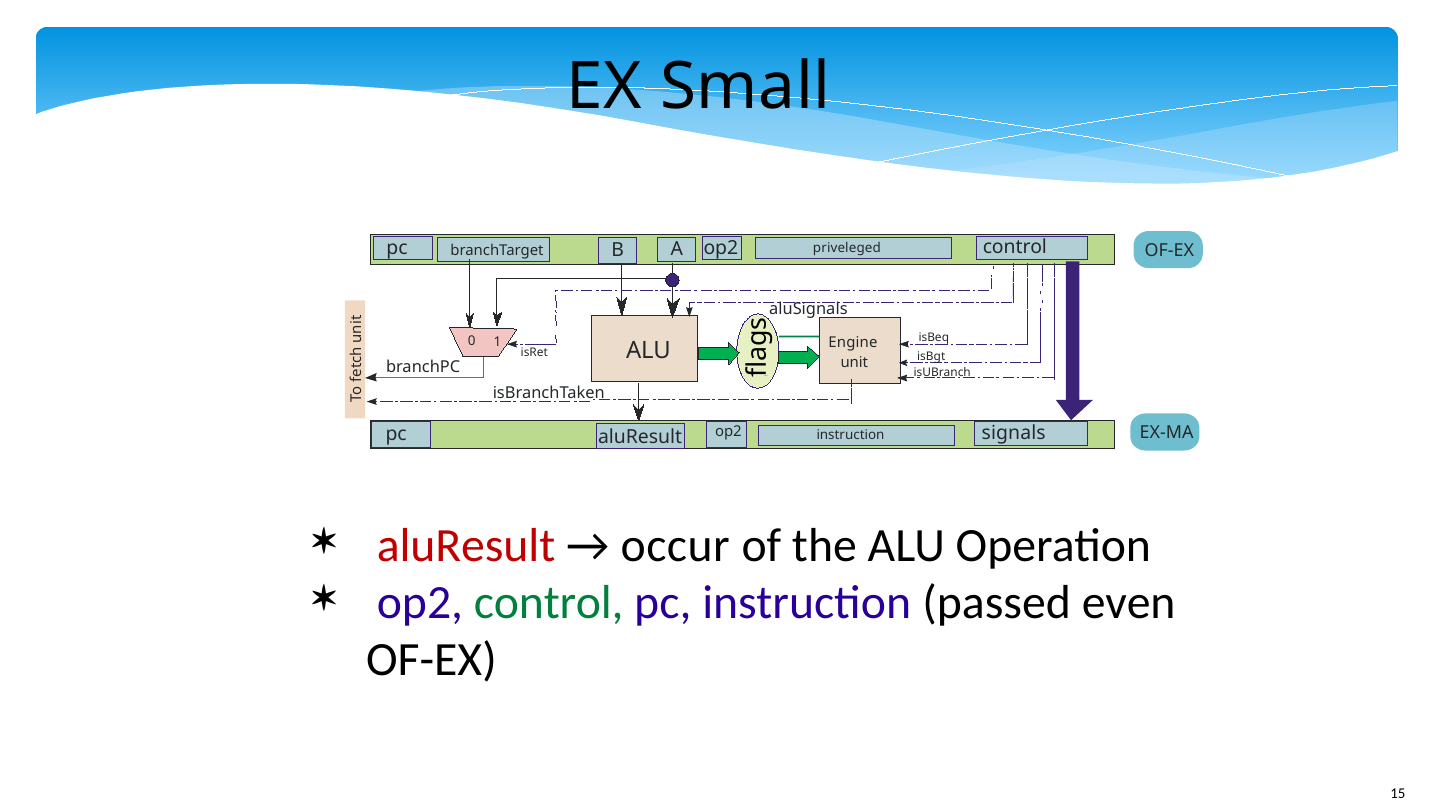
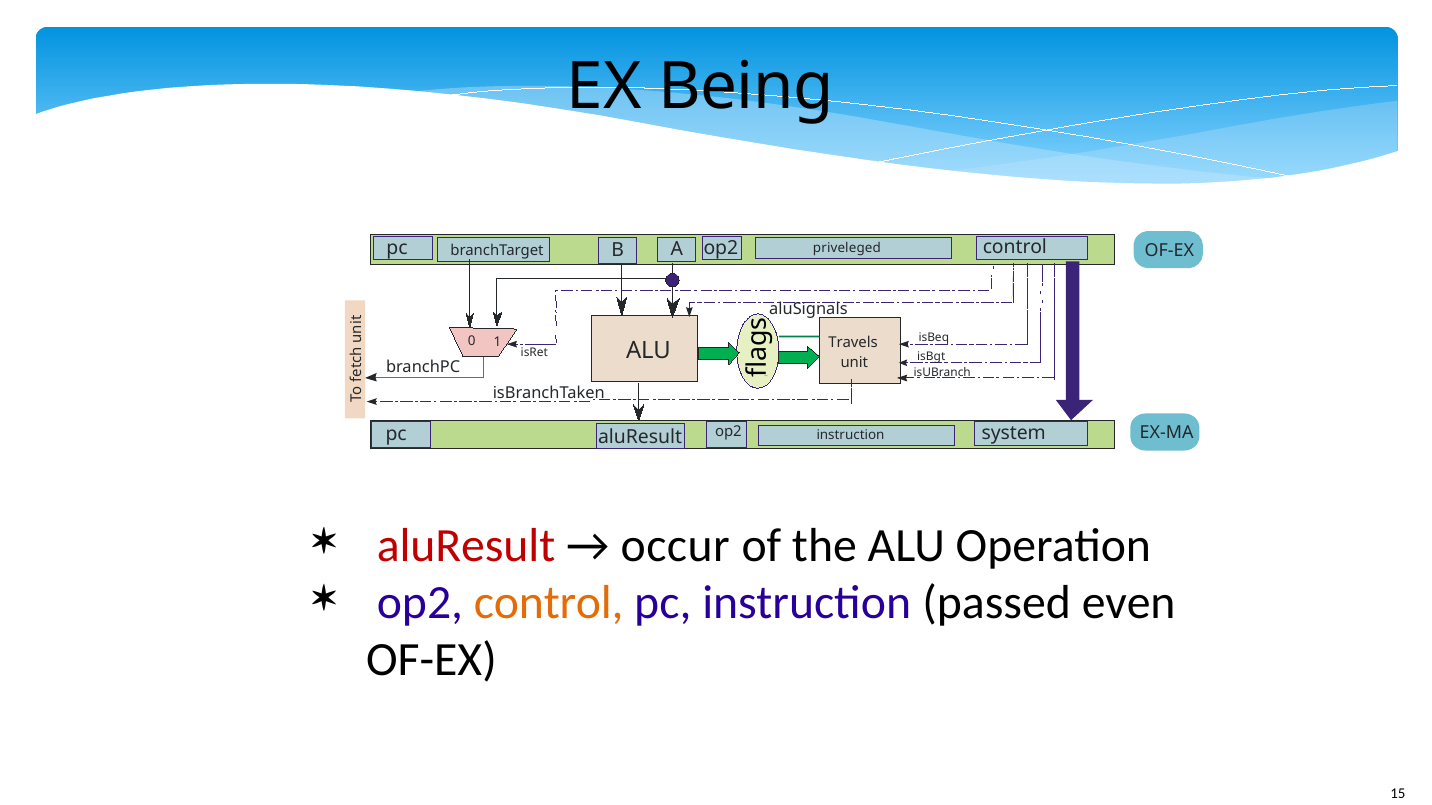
Small: Small -> Being (746, 86)
Engine: Engine -> Travels (853, 343)
signals: signals -> system (1014, 434)
control colour: green -> orange (549, 603)
